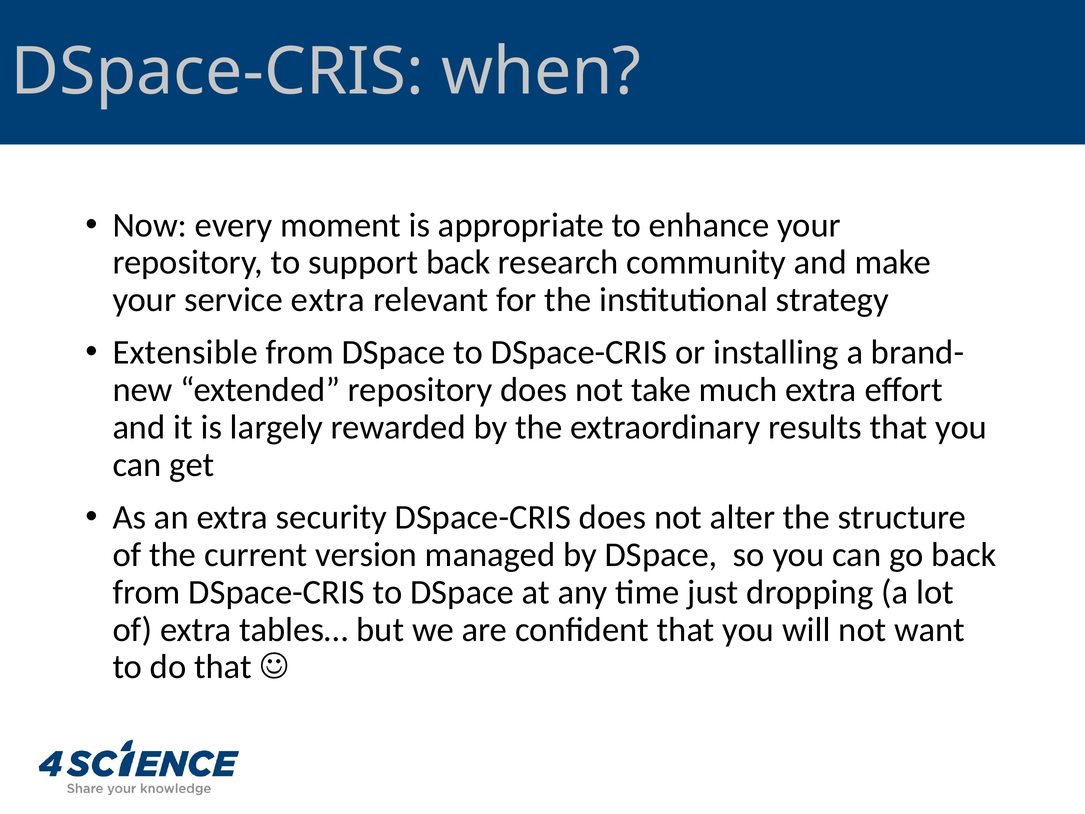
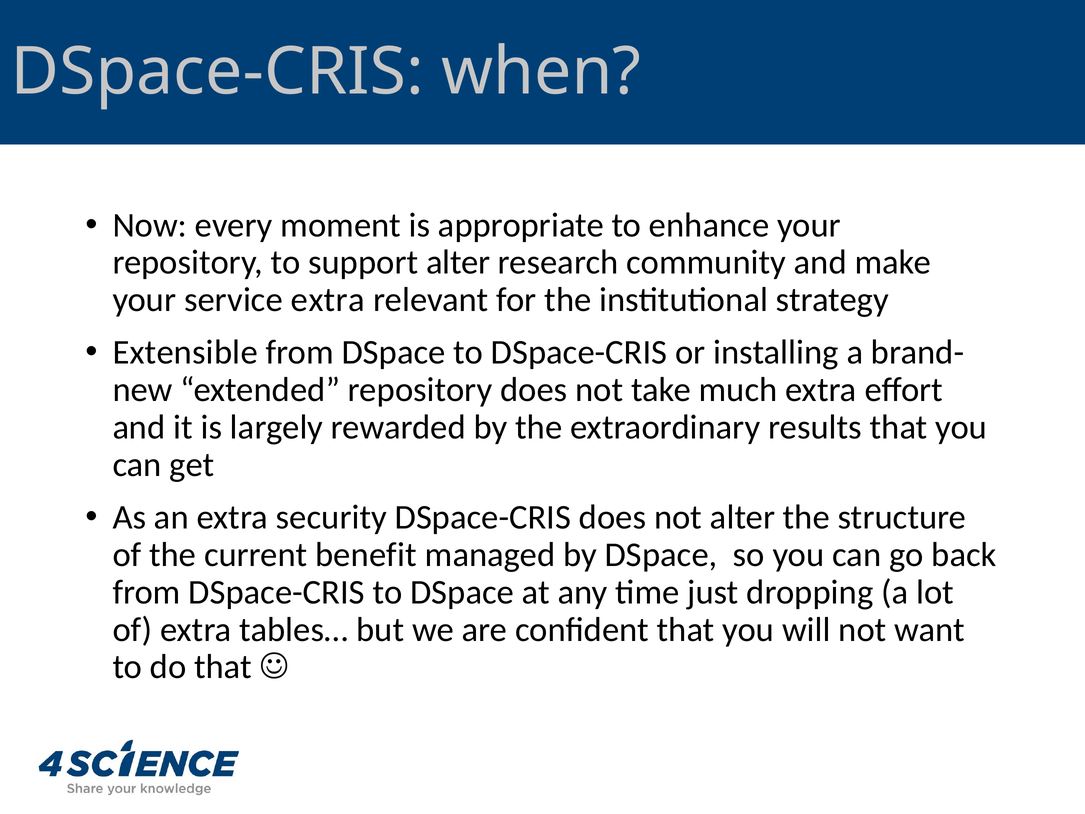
support back: back -> alter (458, 262)
version: version -> benefit (366, 555)
